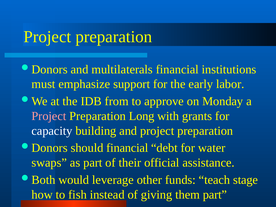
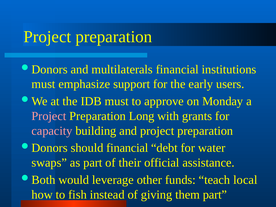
labor: labor -> users (230, 84)
IDB from: from -> must (117, 101)
capacity colour: white -> pink (52, 131)
stage: stage -> local (245, 180)
